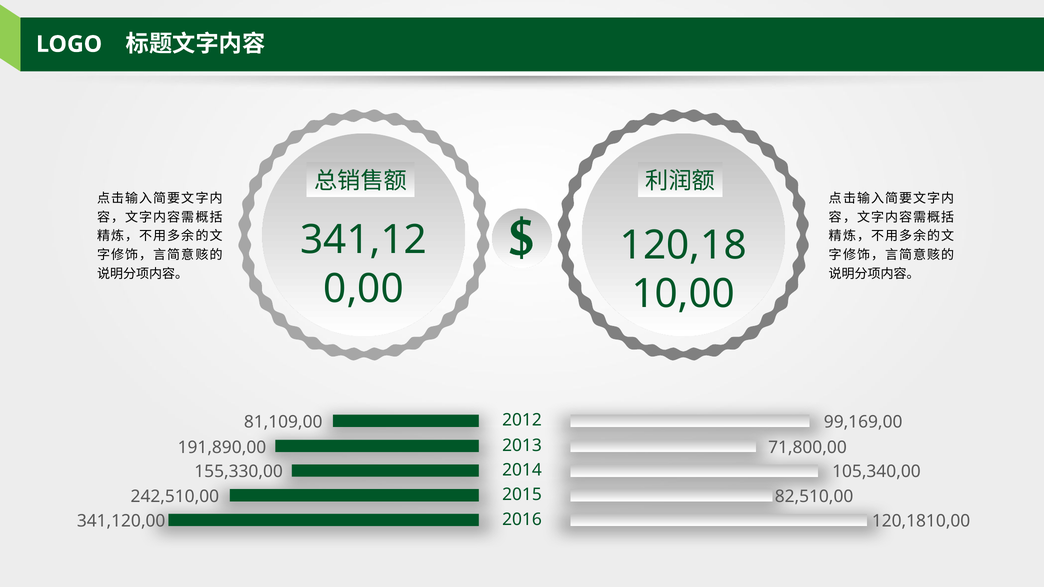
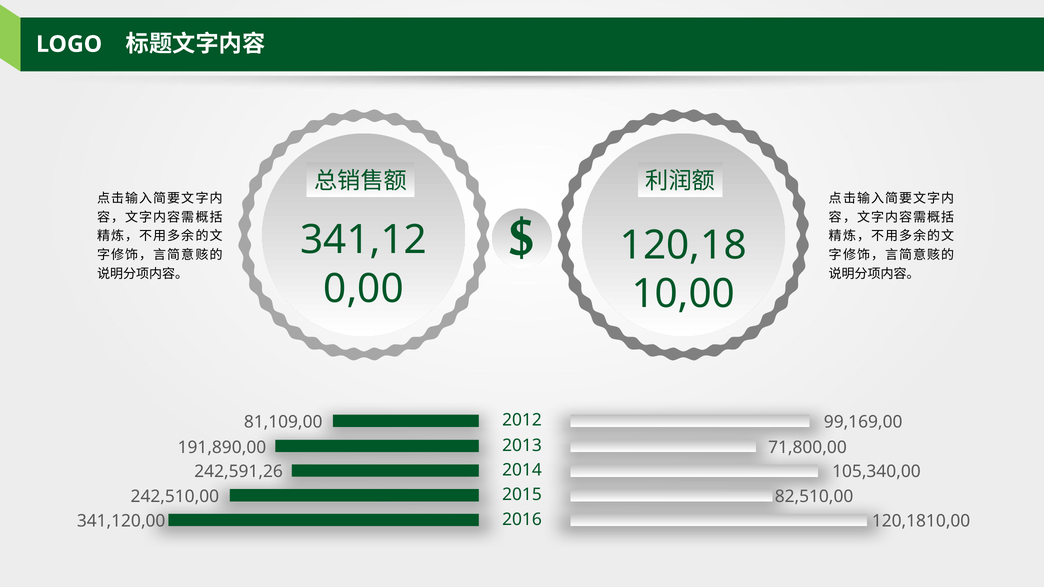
155,330,00: 155,330,00 -> 242,591,26 (239, 472)
